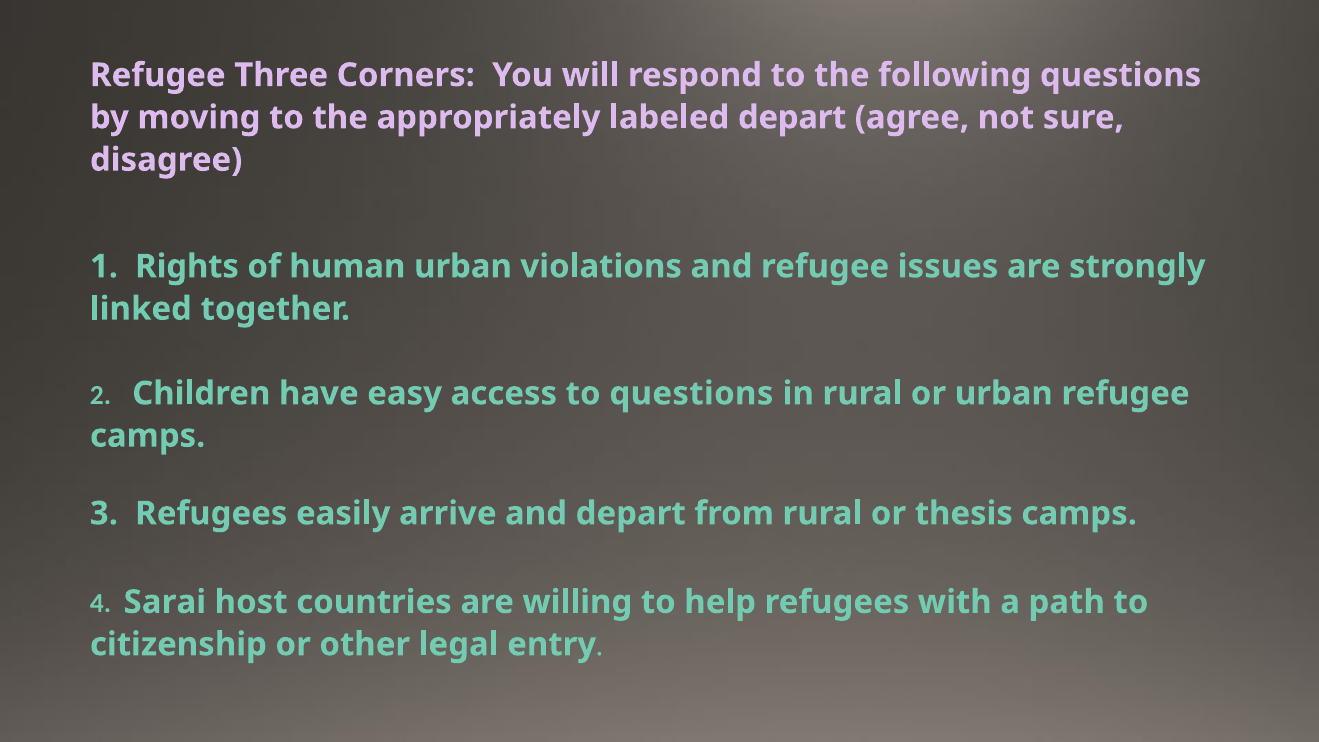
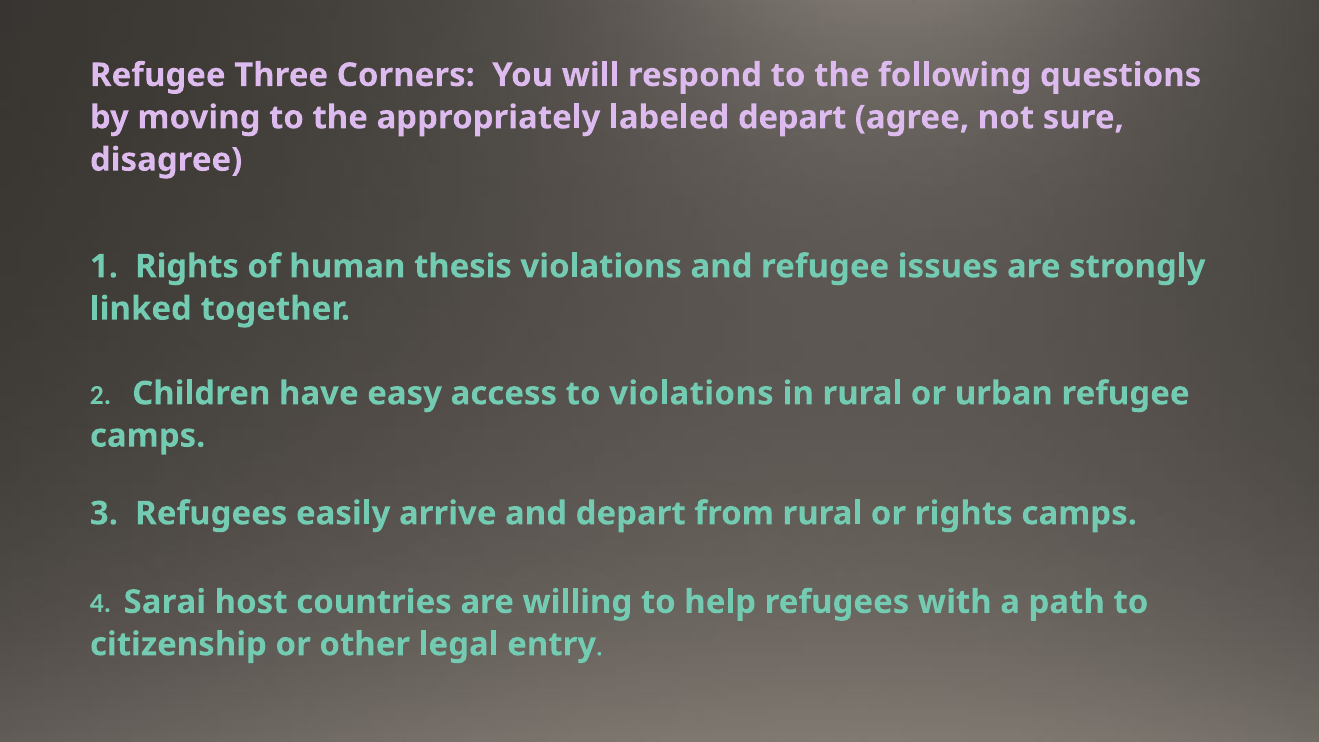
human urban: urban -> thesis (463, 266)
to questions: questions -> violations (691, 393)
or thesis: thesis -> rights (964, 513)
